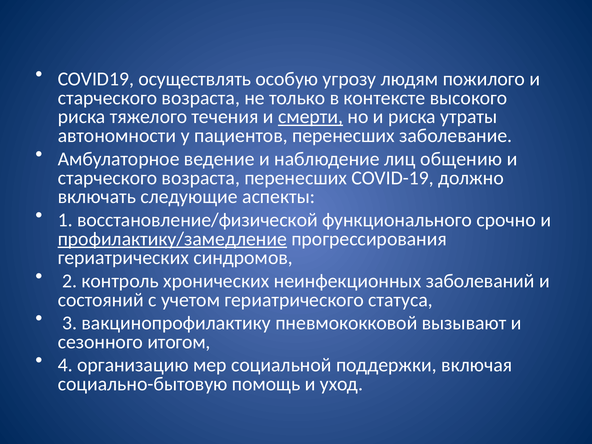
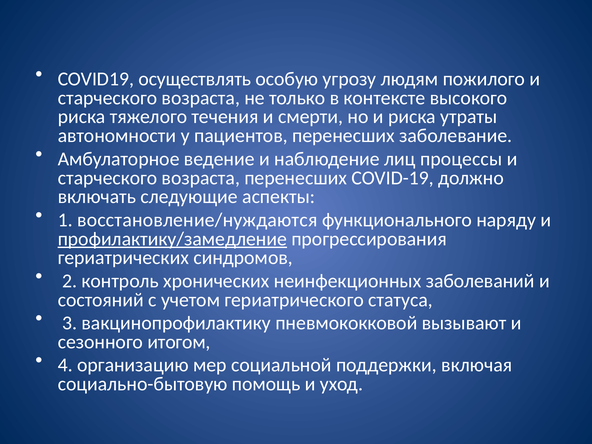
смерти underline: present -> none (311, 117)
общению: общению -> процессы (461, 159)
восстановление/физической: восстановление/физической -> восстановление/нуждаются (197, 220)
срочно: срочно -> наряду (506, 220)
